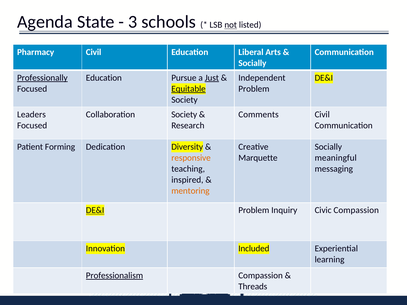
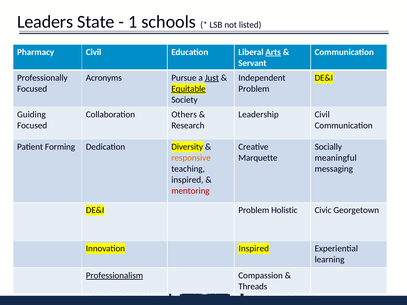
Agenda: Agenda -> Leaders (45, 22)
3: 3 -> 1 (133, 22)
not underline: present -> none (231, 25)
Arts underline: none -> present (273, 52)
Socially: Socially -> Servant (252, 63)
Professionally underline: present -> none (42, 78)
Education: Education -> Acronyms (104, 78)
Leaders: Leaders -> Guiding (31, 115)
Collaboration Society: Society -> Others (184, 115)
Comments: Comments -> Leadership (259, 115)
mentoring colour: orange -> red (190, 191)
DE&I underline: present -> none (95, 210)
Inquiry: Inquiry -> Holistic (284, 210)
Civic Compassion: Compassion -> Georgetown (356, 210)
Innovation Included: Included -> Inspired (254, 249)
